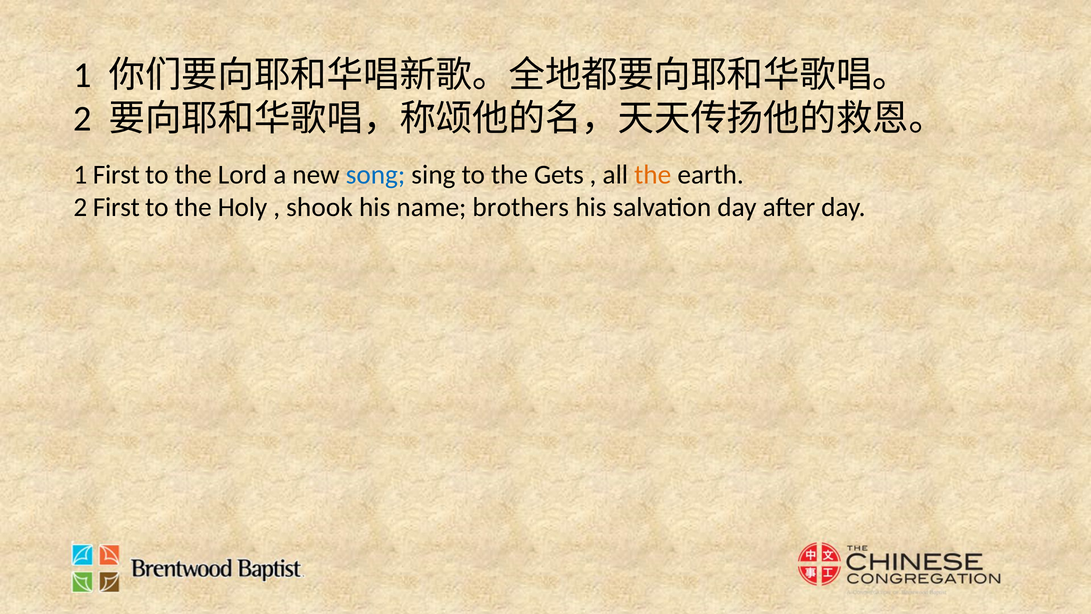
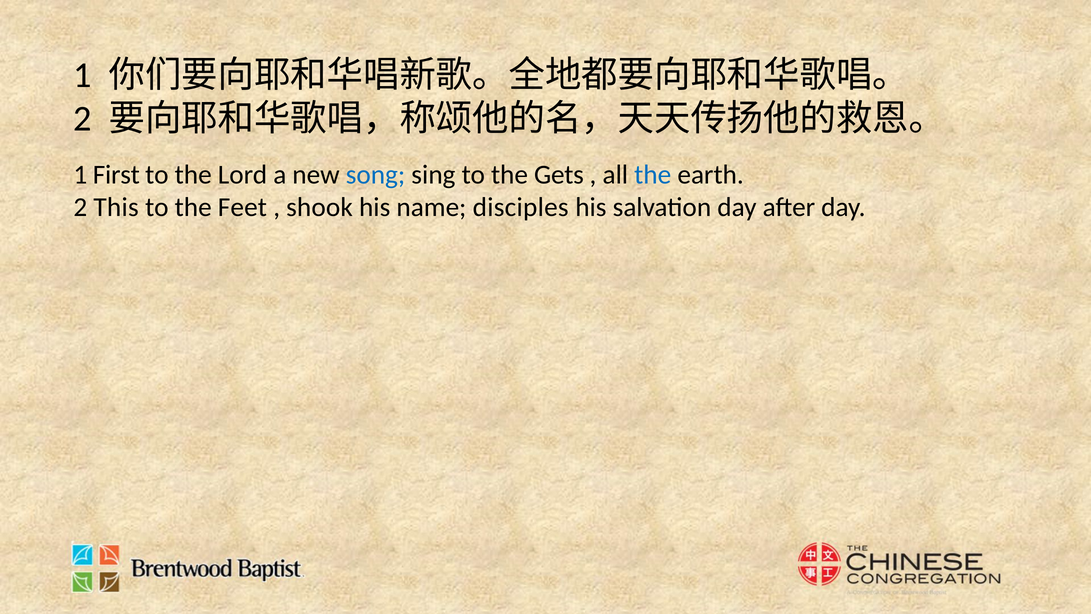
the colour: orange -> blue (653, 175)
2 First: First -> This (116, 207)
Holy: Holy -> Feet (242, 207)
brothers: brothers -> disciples (521, 207)
